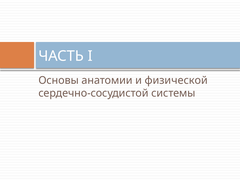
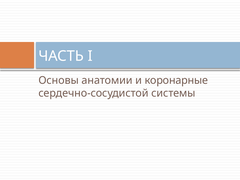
физической: физической -> коронарные (176, 80)
